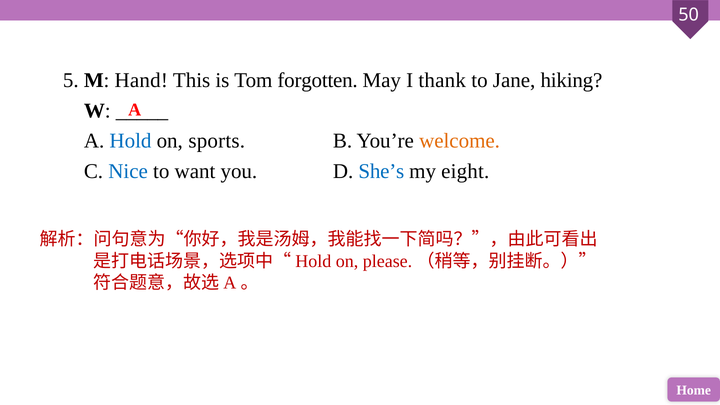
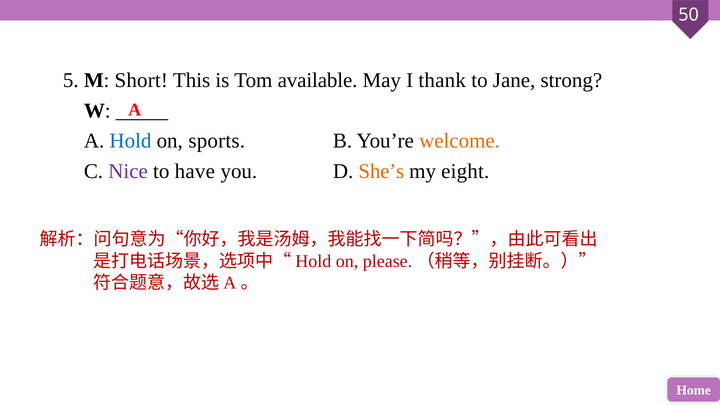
Hand: Hand -> Short (141, 80)
forgotten: forgotten -> available (318, 80)
hiking: hiking -> strong (571, 80)
Nice colour: blue -> purple (128, 171)
want: want -> have (195, 171)
She’s colour: blue -> orange (381, 171)
